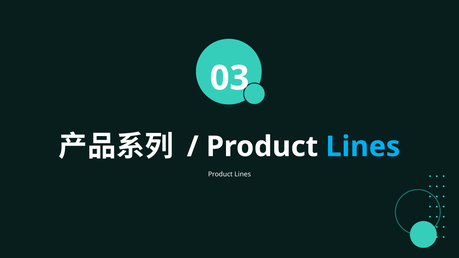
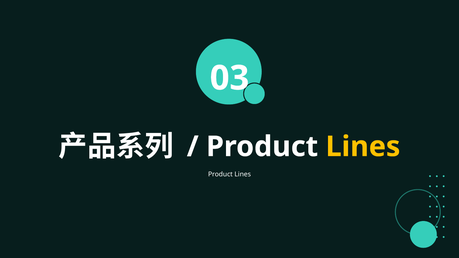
Lines colour: light blue -> yellow (363, 147)
